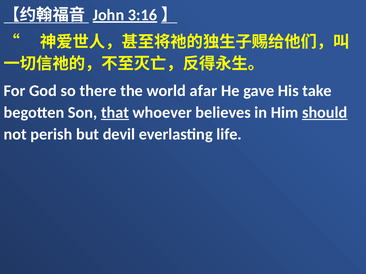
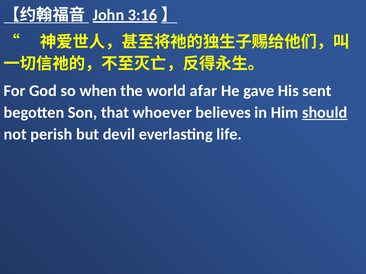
there: there -> when (98, 91)
take: take -> sent (317, 91)
that underline: present -> none (115, 113)
